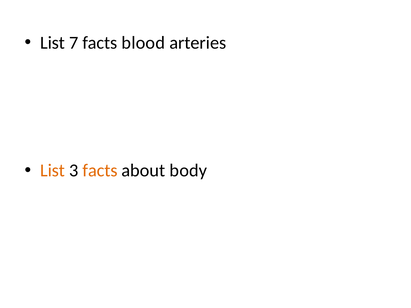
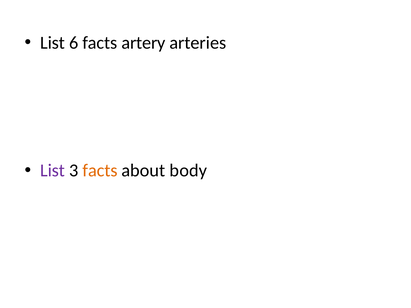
7: 7 -> 6 (74, 43)
blood: blood -> artery (143, 43)
List colour: orange -> purple (53, 171)
